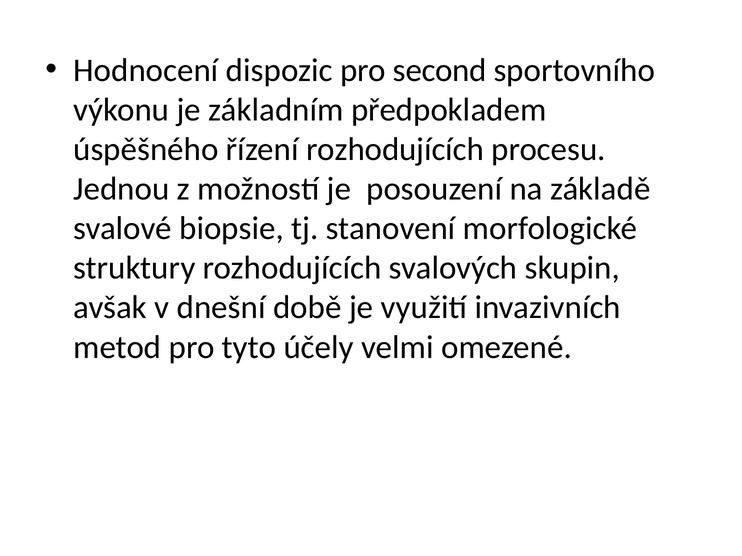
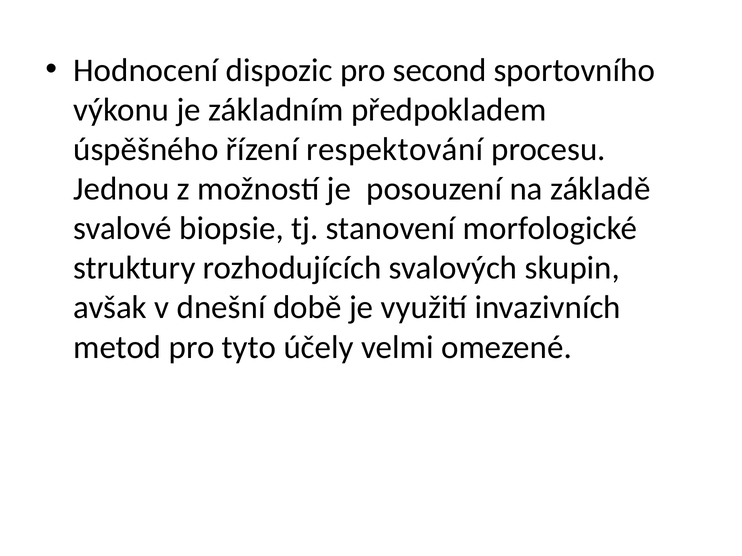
řízení rozhodujících: rozhodujících -> respektování (395, 150)
